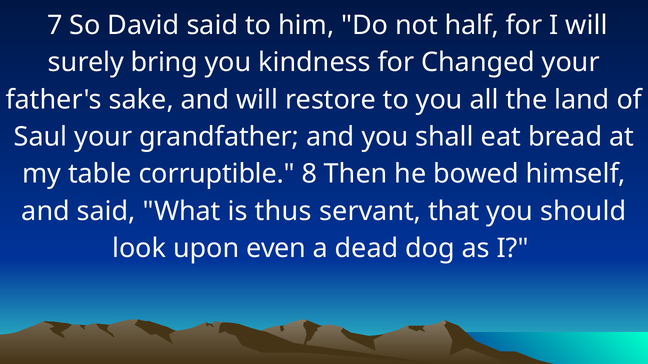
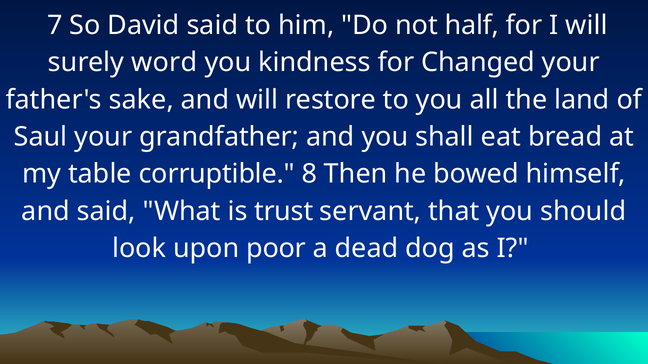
bring: bring -> word (164, 63)
thus: thus -> trust (284, 211)
even: even -> poor (276, 249)
